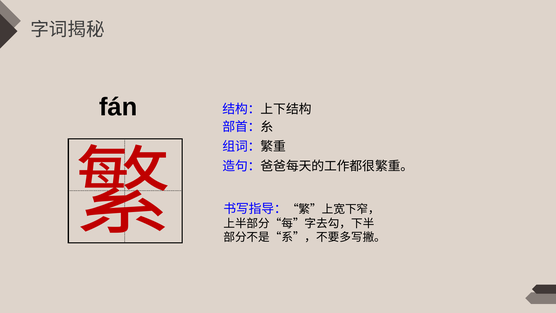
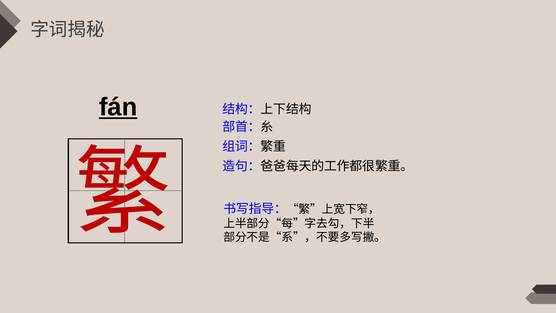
fán underline: none -> present (118, 107)
